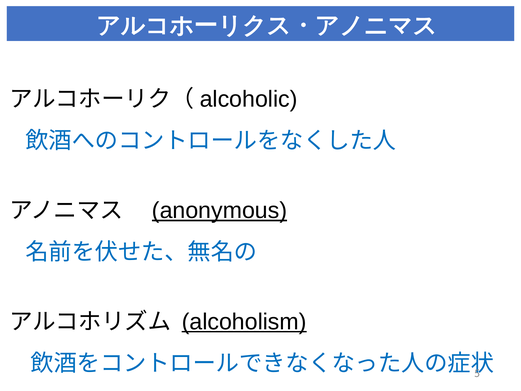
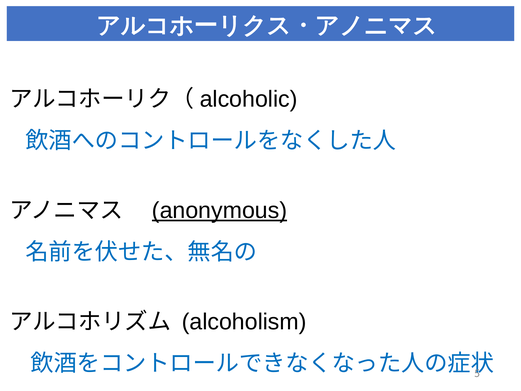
alcoholism underline: present -> none (244, 322)
